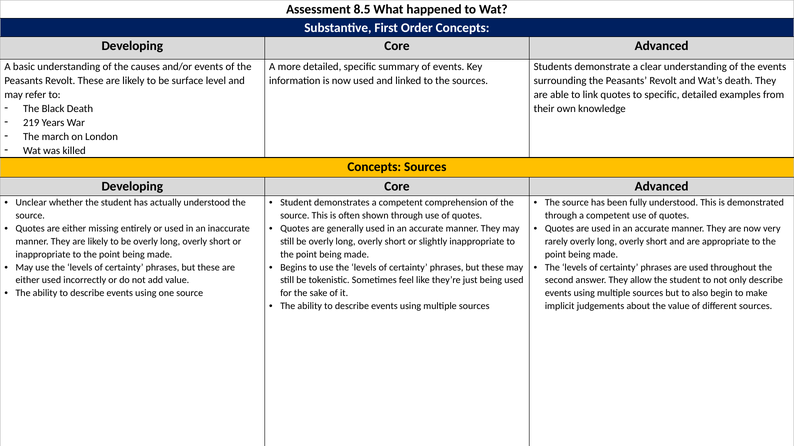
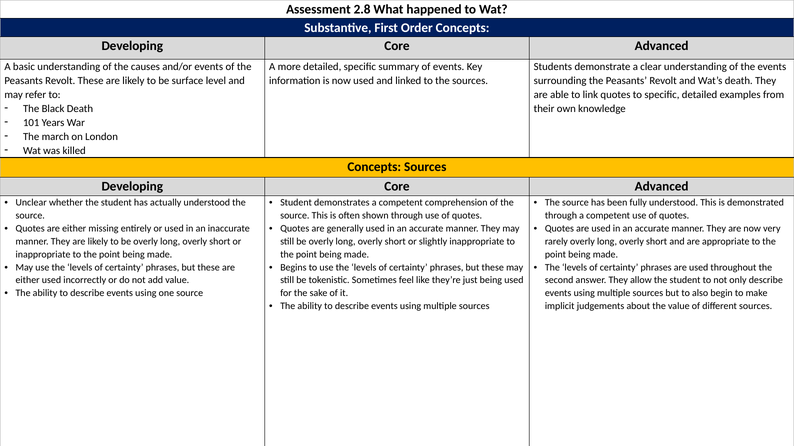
8.5: 8.5 -> 2.8 (362, 9)
219: 219 -> 101 (31, 123)
